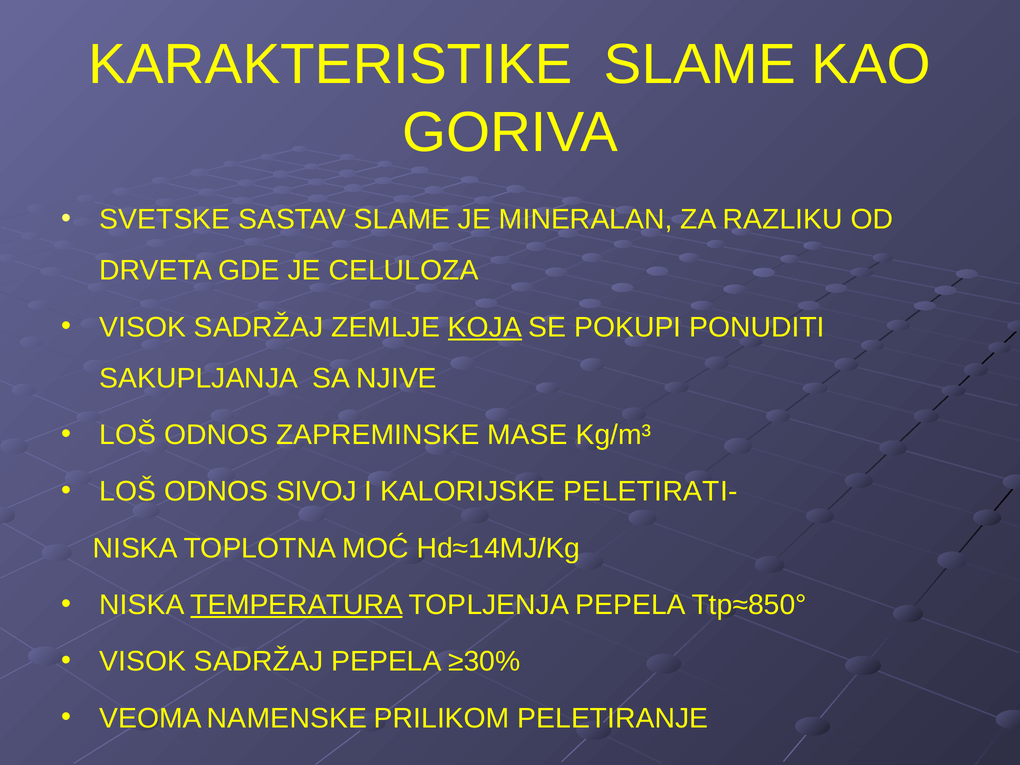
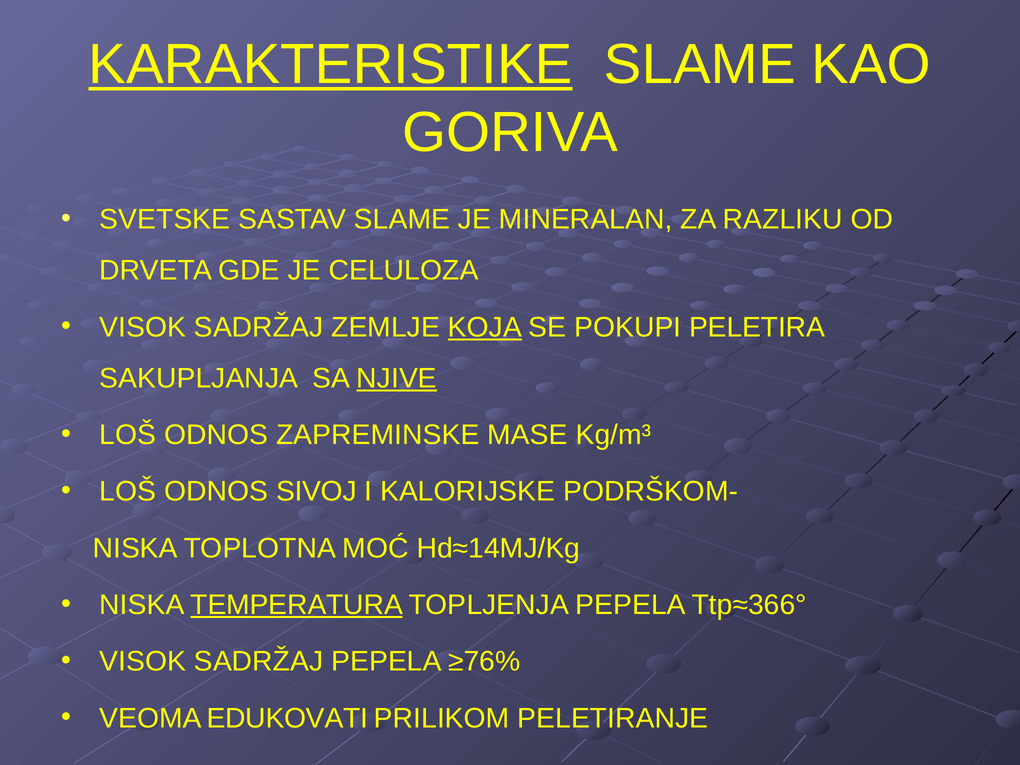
KARAKTERISTIKE underline: none -> present (331, 64)
PONUDITI: PONUDITI -> PELETIRA (757, 327)
NJIVE underline: none -> present (397, 378)
PELETIRATI-: PELETIRATI- -> PODRŠKOM- (651, 492)
Ttp≈850°: Ttp≈850° -> Ttp≈366° (749, 605)
≥30%: ≥30% -> ≥76% (484, 662)
NAMENSKE: NAMENSKE -> EDUKOVATI (287, 718)
